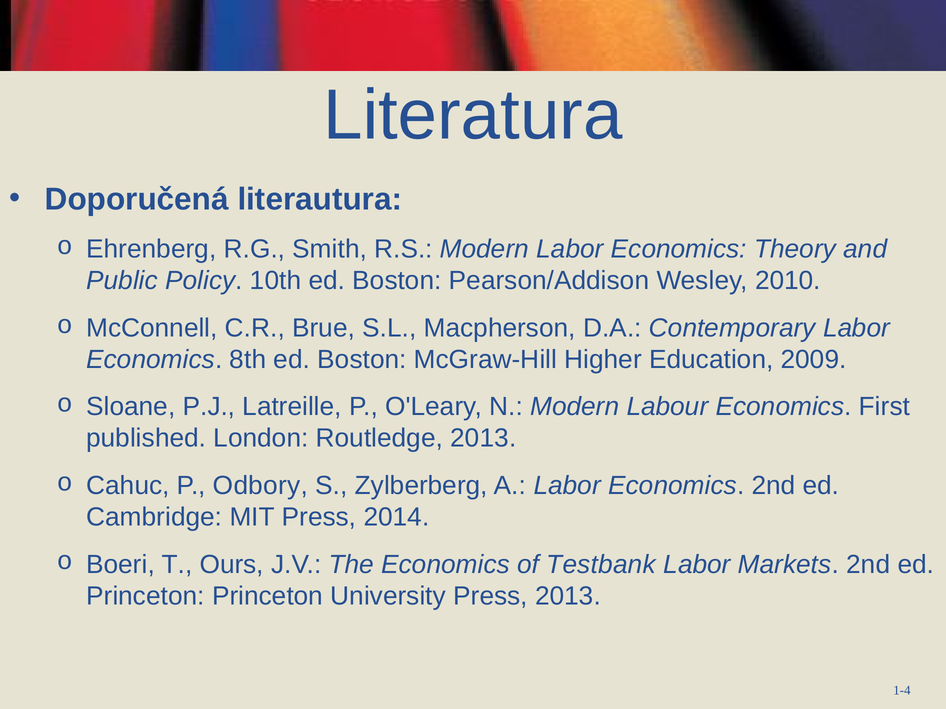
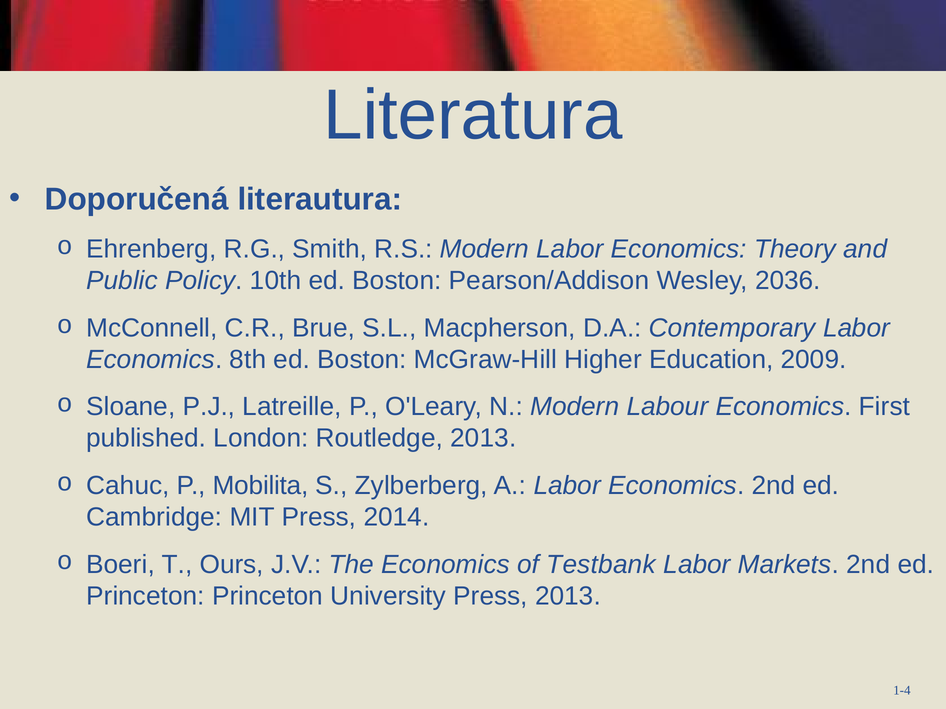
2010: 2010 -> 2036 (788, 281)
Odbory: Odbory -> Mobilita (261, 486)
